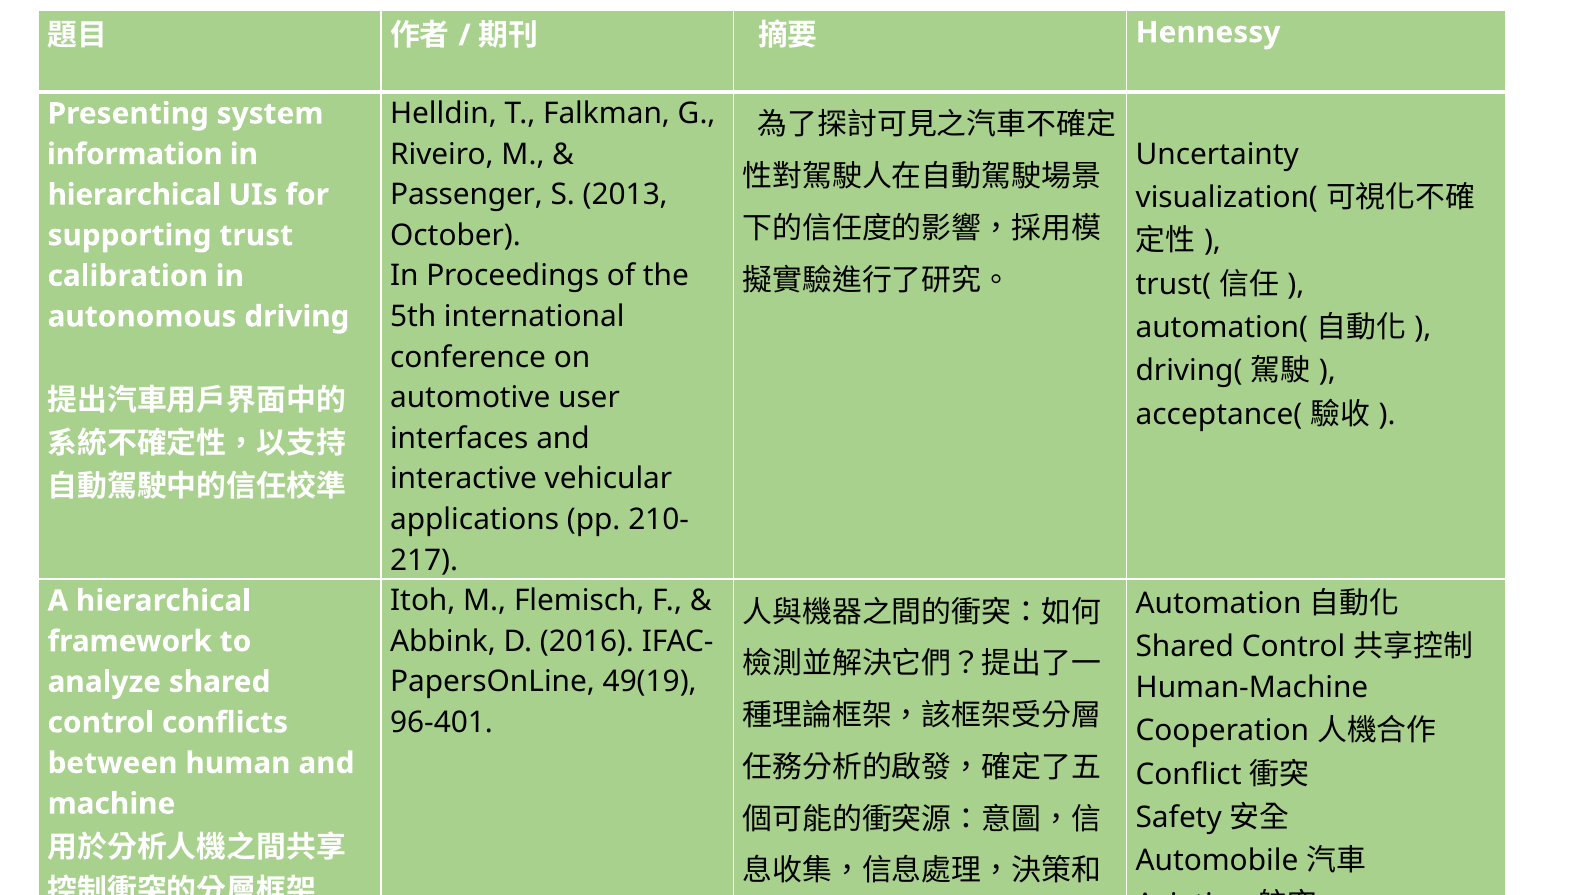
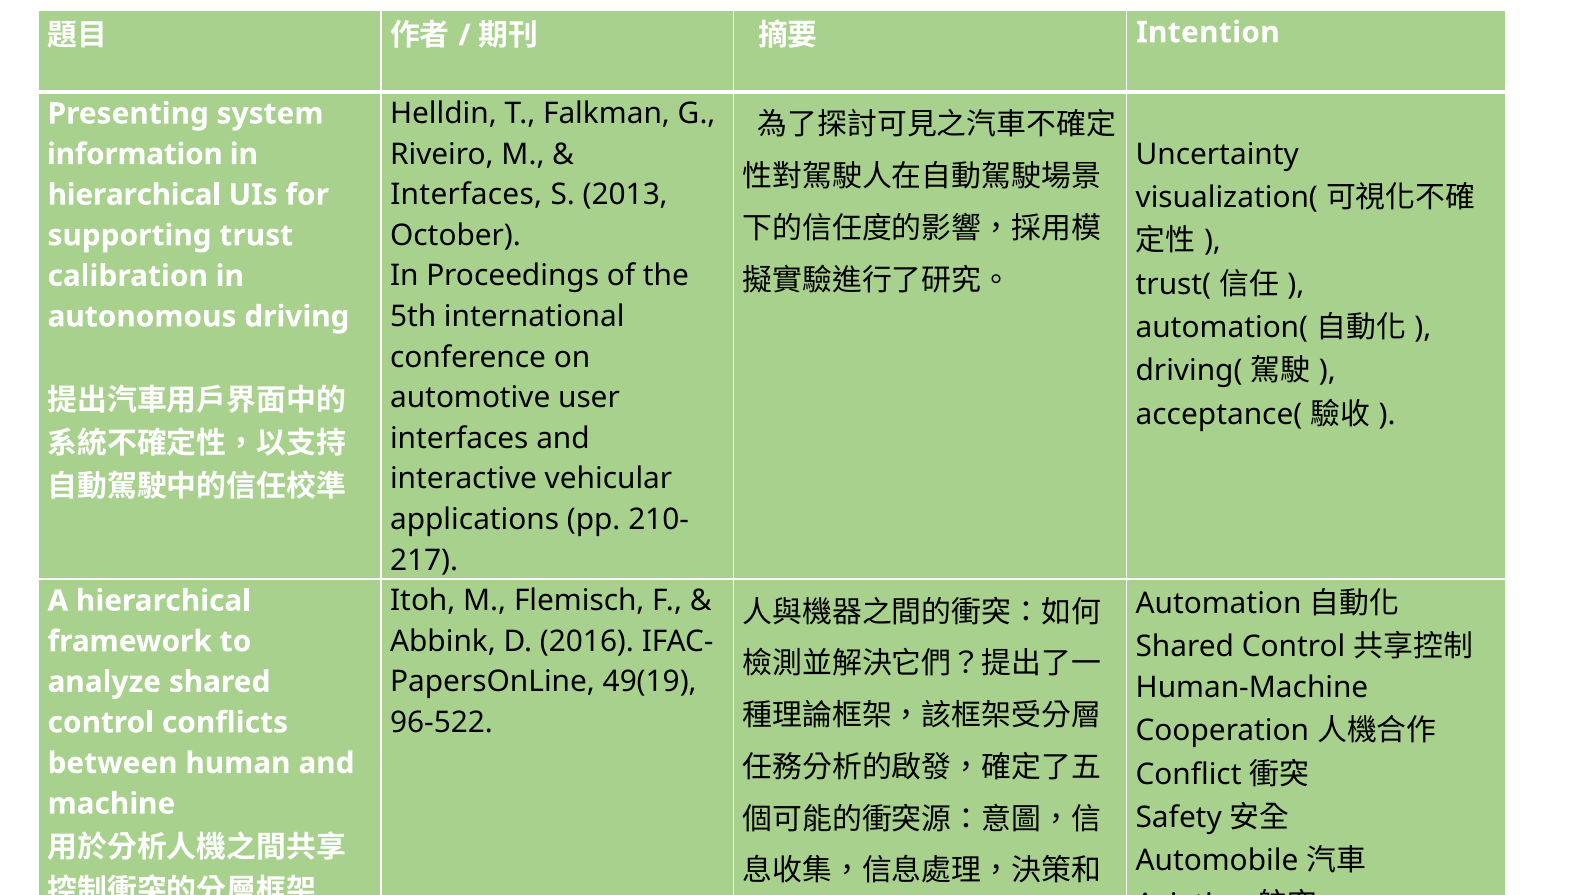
Hennessy: Hennessy -> Intention (1208, 32)
Passenger: Passenger -> Interfaces (466, 195)
96-401: 96-401 -> 96-522 (442, 723)
